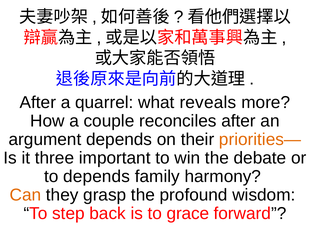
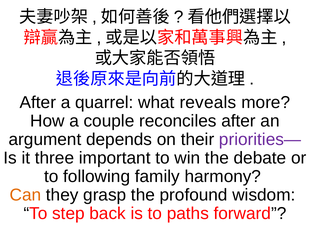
priorities— colour: orange -> purple (260, 140)
to depends: depends -> following (97, 177)
grace: grace -> paths (188, 214)
